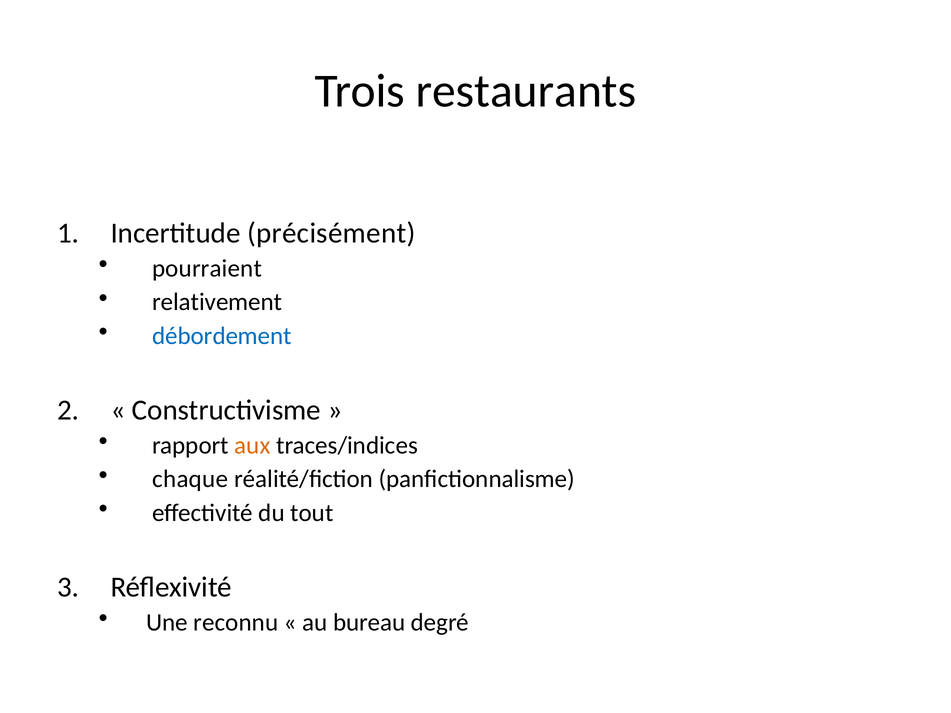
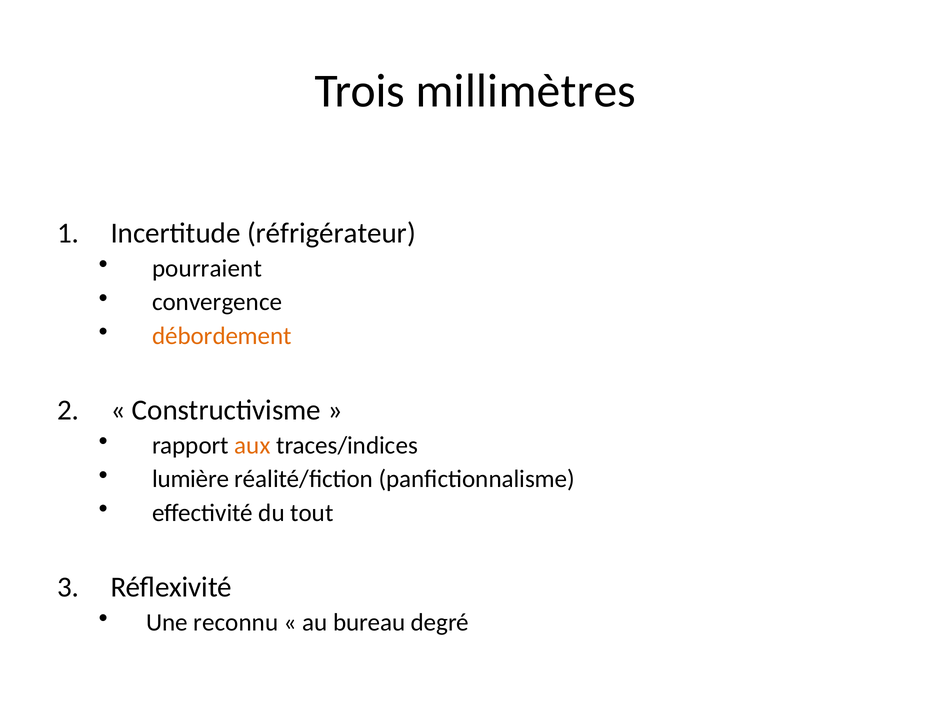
restaurants: restaurants -> millimètres (526, 91)
précisément: précisément -> réfrigérateur (331, 233)
relativement: relativement -> convergence (217, 302)
débordement colour: blue -> orange (222, 336)
chaque: chaque -> lumière (191, 479)
